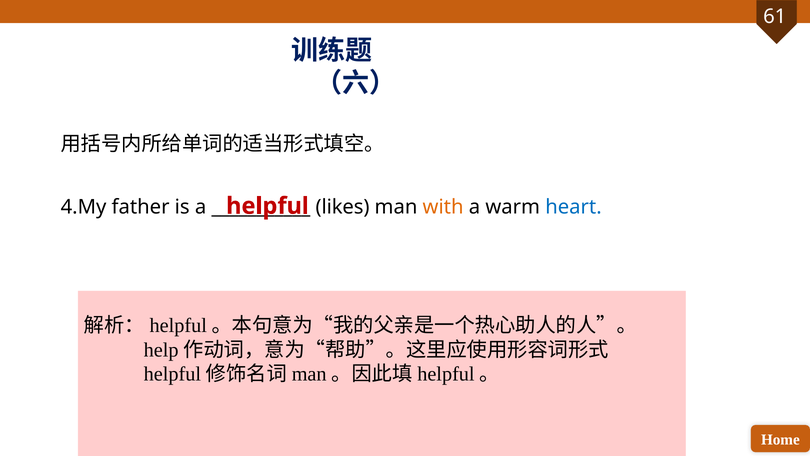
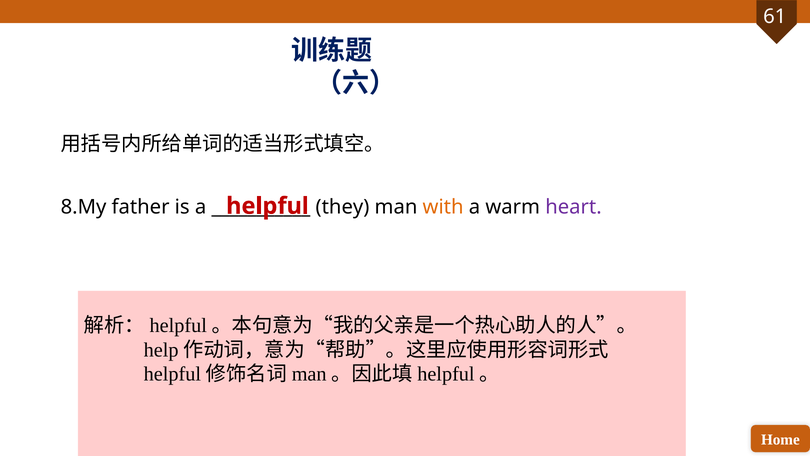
4.My: 4.My -> 8.My (84, 207)
likes: likes -> they (342, 207)
heart colour: blue -> purple (573, 207)
